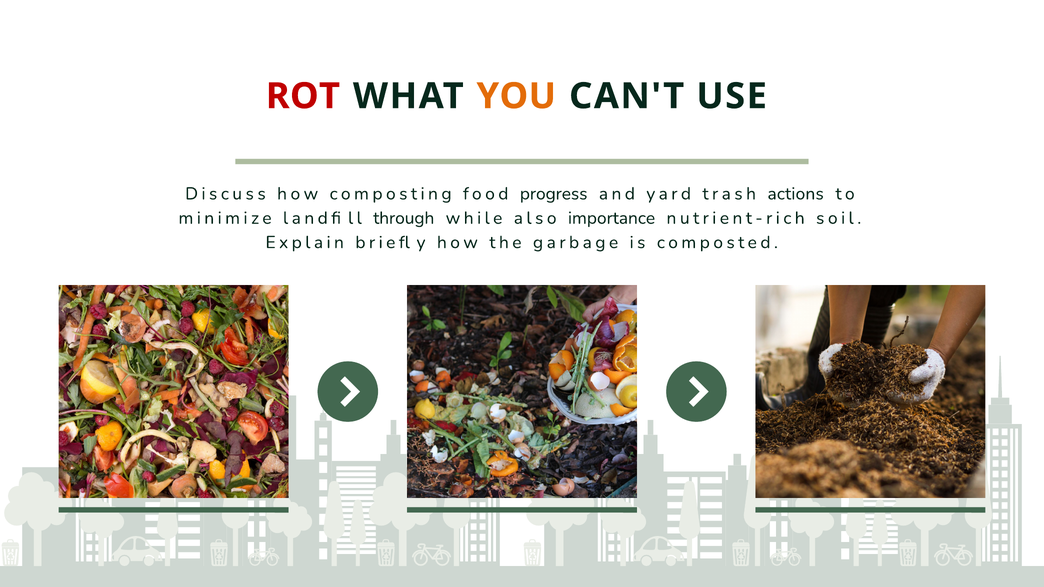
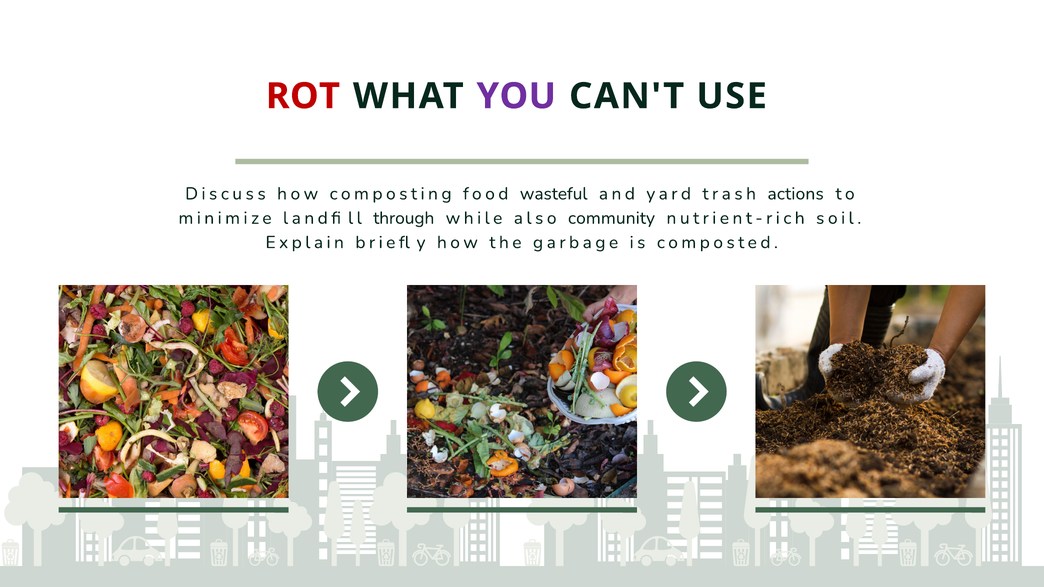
YOU colour: orange -> purple (516, 96)
progress: progress -> wasteful (554, 194)
importance: importance -> community (611, 218)
